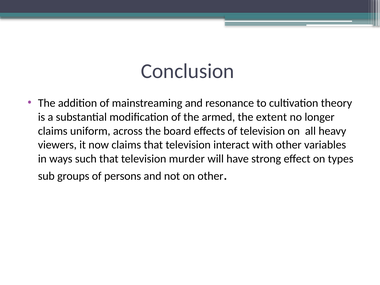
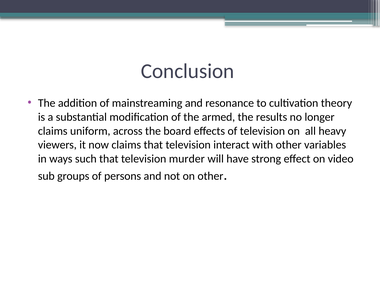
extent: extent -> results (272, 117)
types: types -> video (341, 159)
